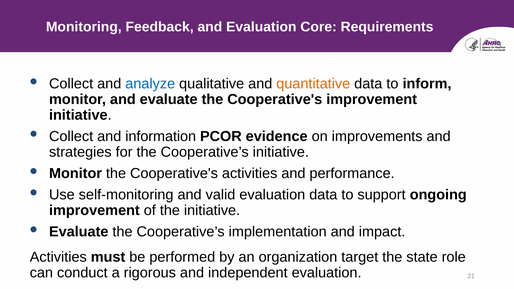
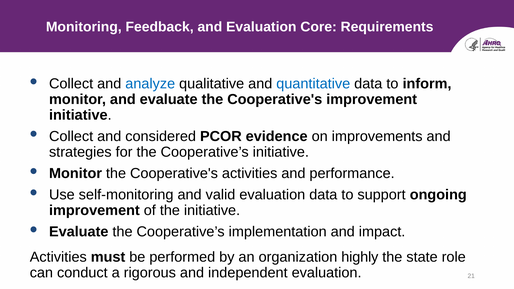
quantitative colour: orange -> blue (313, 84)
information: information -> considered (161, 136)
target: target -> highly (360, 257)
